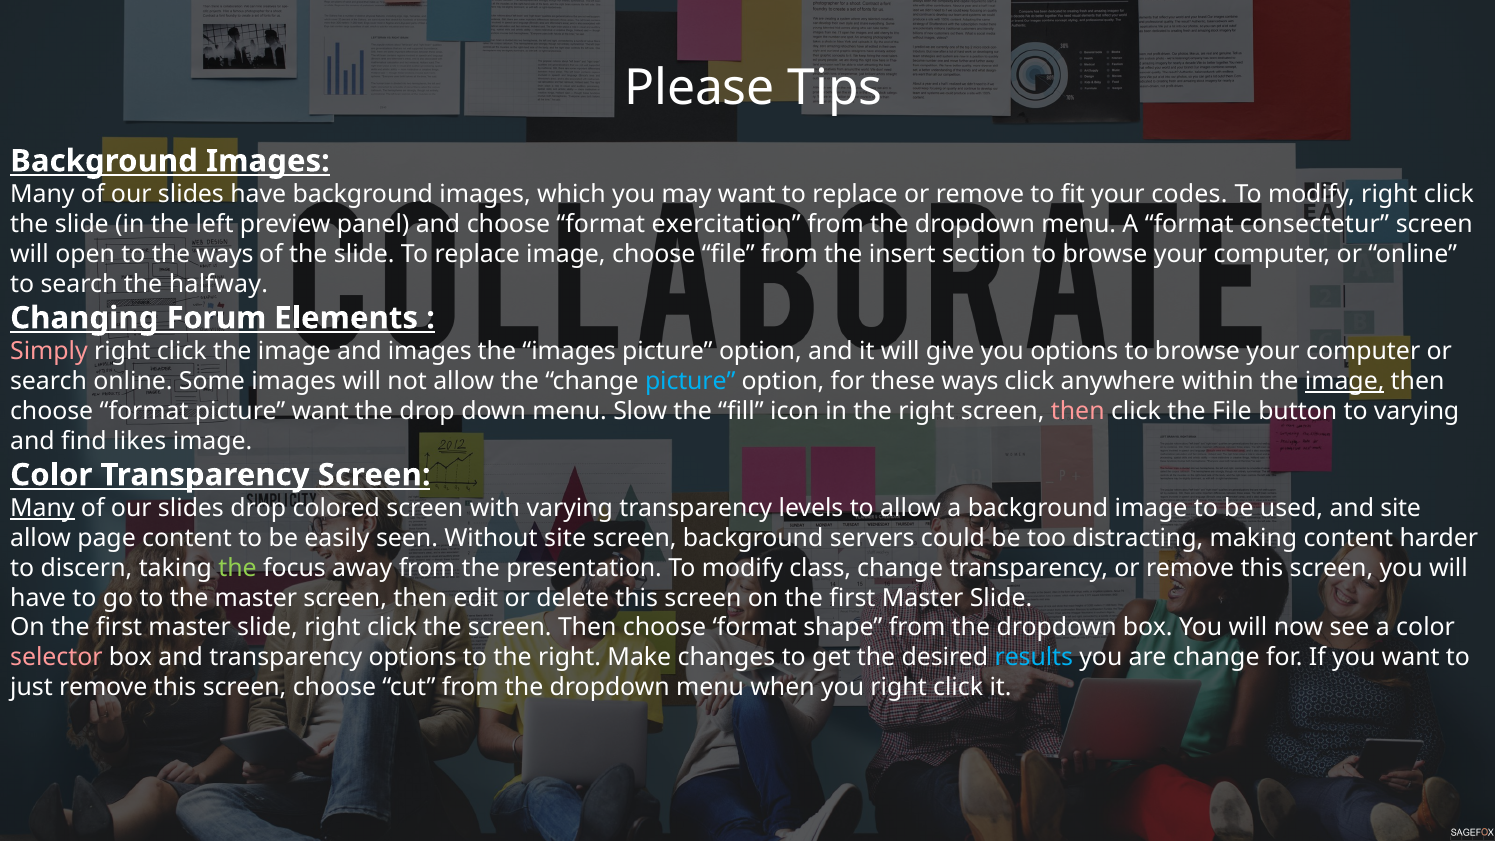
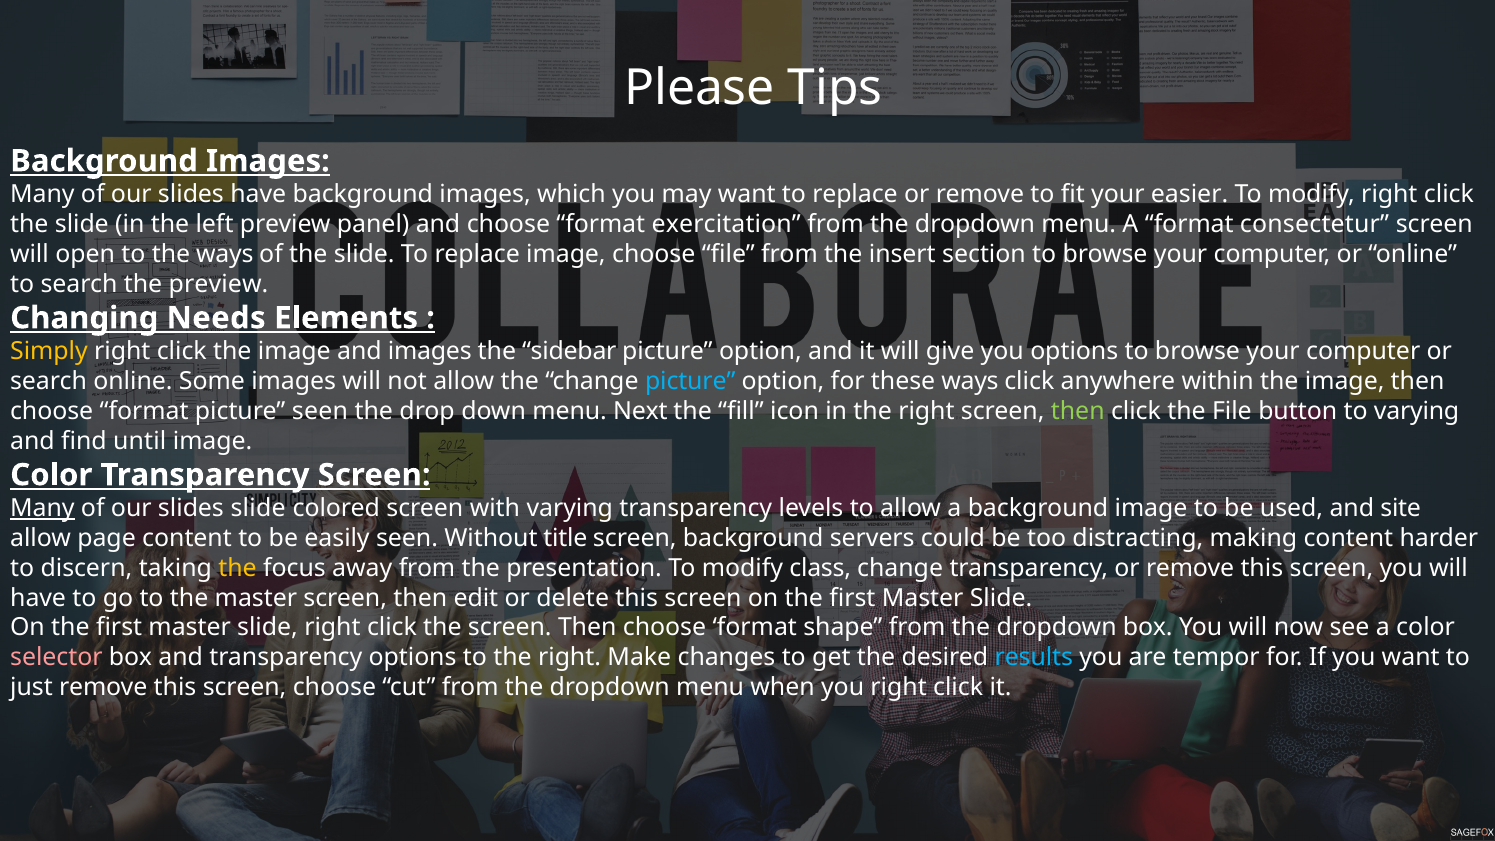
codes: codes -> easier (1190, 194)
the halfway: halfway -> preview (219, 284)
Forum: Forum -> Needs (216, 318)
Simply colour: pink -> yellow (49, 351)
the images: images -> sidebar (569, 351)
image underline: present -> none (1345, 381)
picture want: want -> seen (320, 411)
Slow: Slow -> Next (640, 411)
then colour: pink -> light green (1078, 411)
likes: likes -> until (140, 441)
slides drop: drop -> slide (258, 508)
Without site: site -> title (565, 538)
the colour: light green -> yellow (237, 568)
are change: change -> tempor (1216, 658)
